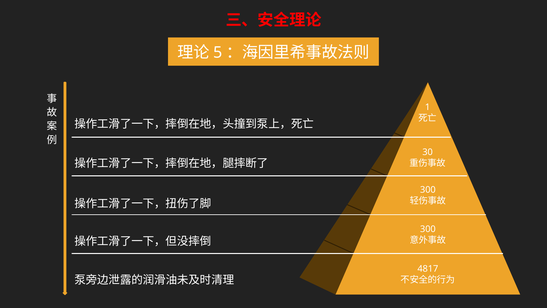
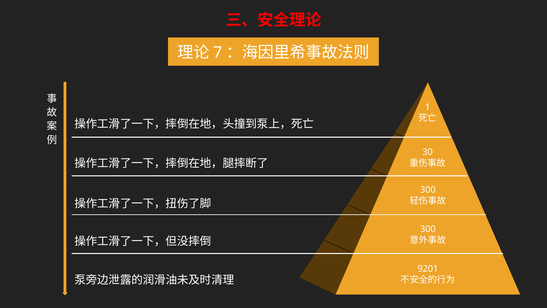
5: 5 -> 7 (218, 53)
4817: 4817 -> 9201 (428, 269)
